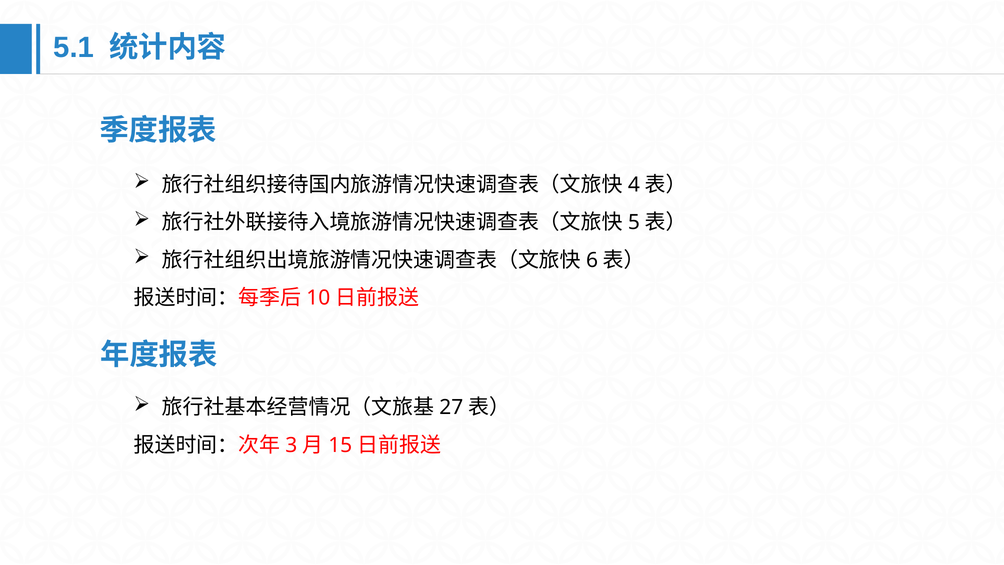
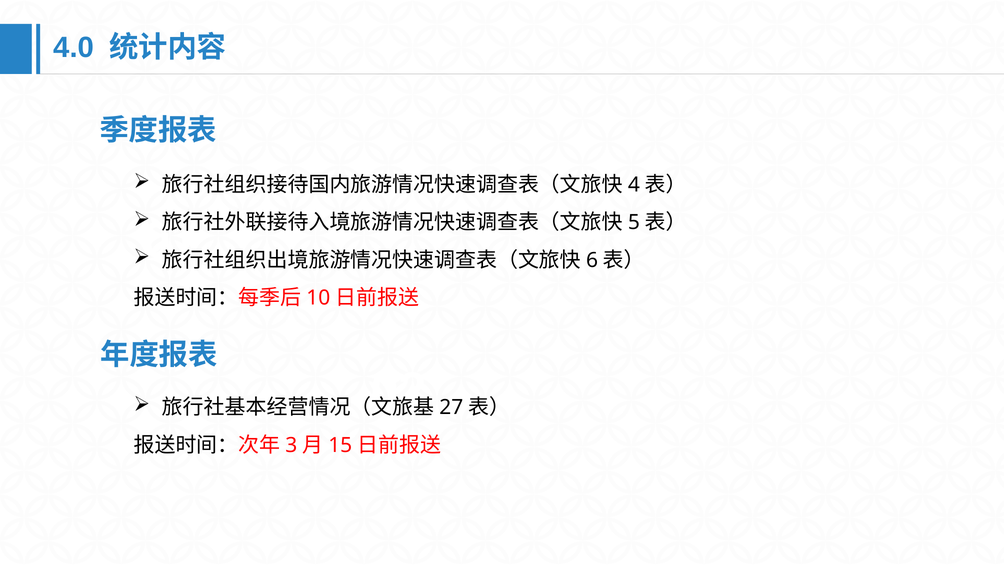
5.1: 5.1 -> 4.0 (74, 47)
